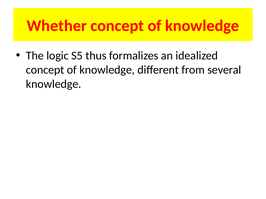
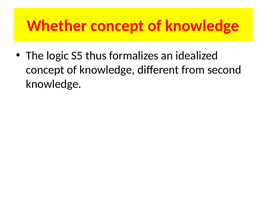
several: several -> second (224, 70)
